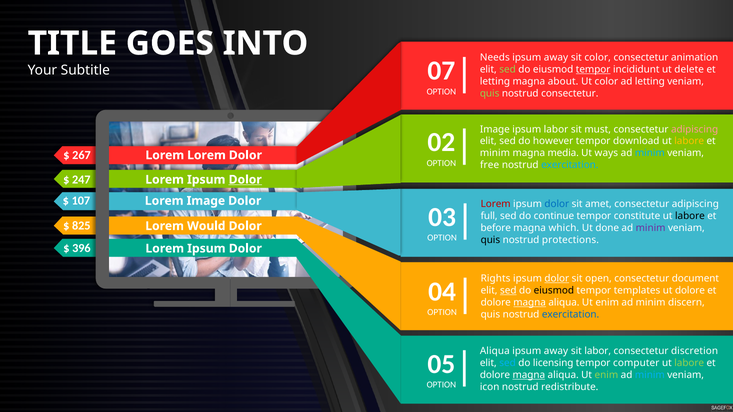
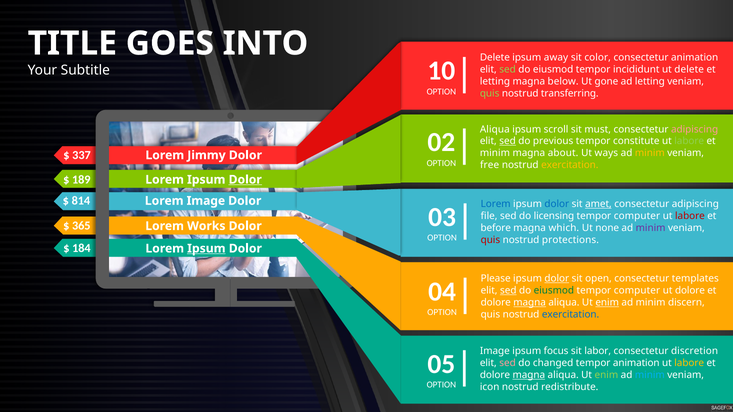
Needs: Needs -> Delete (495, 58)
07: 07 -> 10 (441, 71)
tempor underline: present -> none (593, 70)
about: about -> below (563, 82)
Ut color: color -> gone (606, 82)
nostrud consectetur: consectetur -> transferring (570, 94)
Image: Image -> Aliqua (495, 129)
ipsum labor: labor -> scroll (556, 129)
sed underline: none -> present (508, 141)
however: however -> previous (553, 141)
download: download -> constitute (636, 141)
labore colour: yellow -> light green (689, 141)
267: 267 -> 337 (81, 155)
media: media -> about (563, 153)
minim colour: light blue -> yellow (650, 153)
Lorem Lorem: Lorem -> Jimmy (206, 155)
exercitation colour: light blue -> yellow (570, 165)
247: 247 -> 189 (81, 180)
107: 107 -> 814 (81, 201)
Lorem colour: red -> blue (496, 204)
amet underline: none -> present (598, 204)
full: full -> file (489, 216)
continue: continue -> licensing (554, 216)
constitute: constitute -> computer (637, 216)
labore colour: black -> red (690, 216)
825: 825 -> 365 (81, 226)
Would: Would -> Works (206, 226)
done: done -> none (607, 228)
quis colour: black -> red (490, 240)
396: 396 -> 184 (81, 249)
Ipsum underline: none -> present (206, 249)
Rights: Rights -> Please (496, 279)
document: document -> templates (695, 279)
eiusmod colour: black -> green (554, 291)
templates: templates -> computer (637, 291)
enim underline: none -> present (607, 303)
Aliqua: Aliqua -> Image (495, 351)
away: away -> focus (556, 351)
sed colour: light blue -> pink (508, 363)
licensing: licensing -> changed (553, 363)
tempor computer: computer -> animation (636, 363)
labore colour: light green -> yellow (689, 363)
